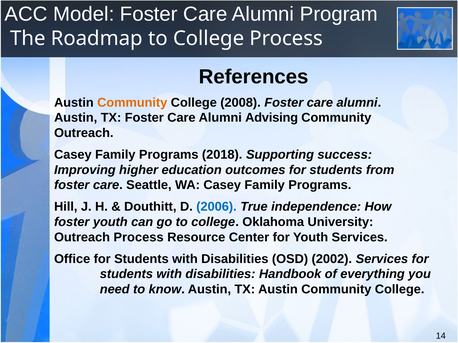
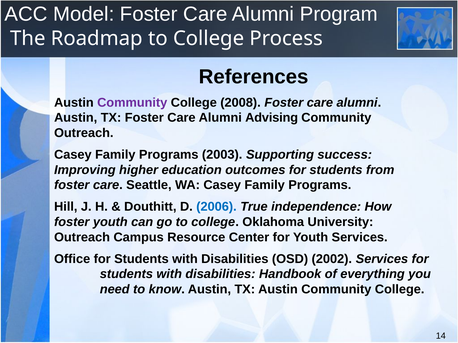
Community colour: orange -> purple (132, 103)
2018: 2018 -> 2003 (222, 155)
Outreach Process: Process -> Campus (139, 238)
